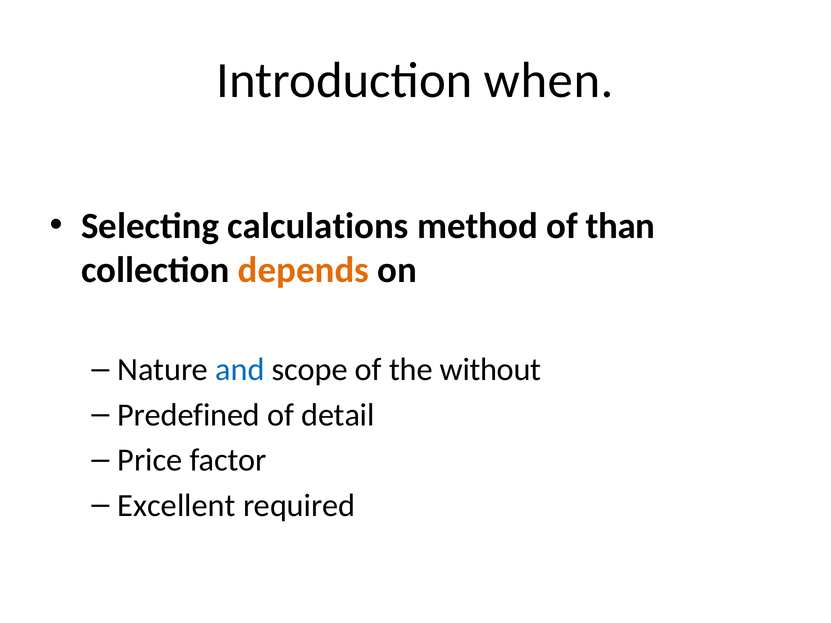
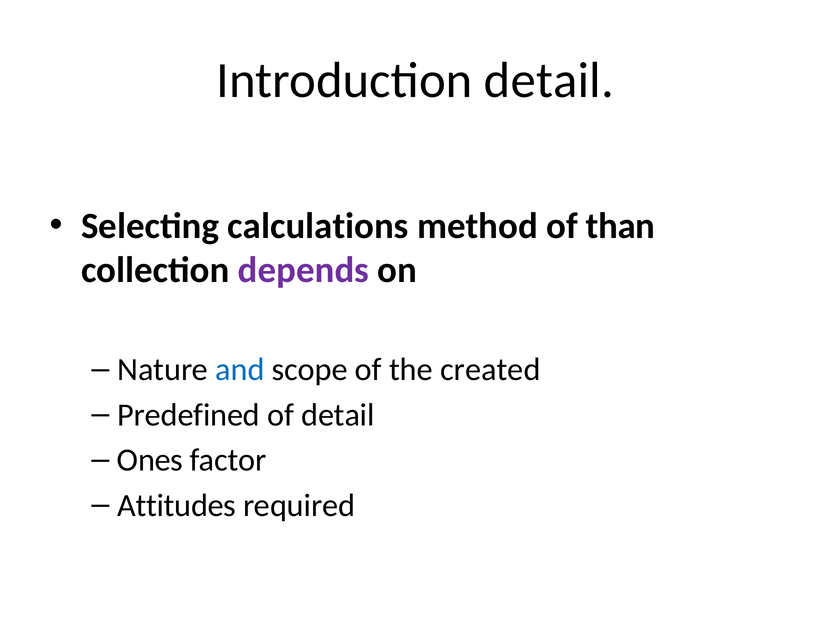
Introduction when: when -> detail (549, 80)
depends colour: orange -> purple (303, 270)
without: without -> created (490, 370)
Price: Price -> Ones (150, 460)
Excellent: Excellent -> Attitudes (177, 506)
